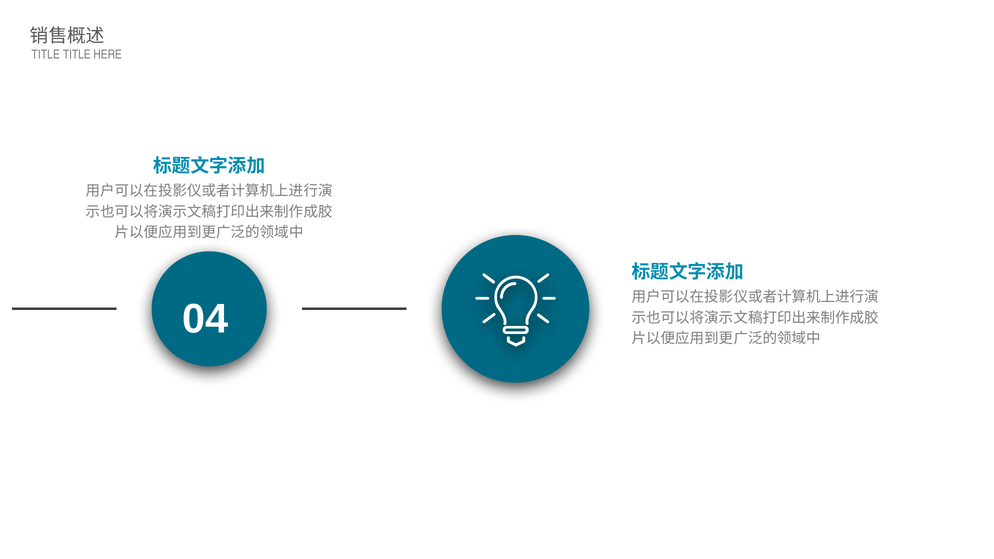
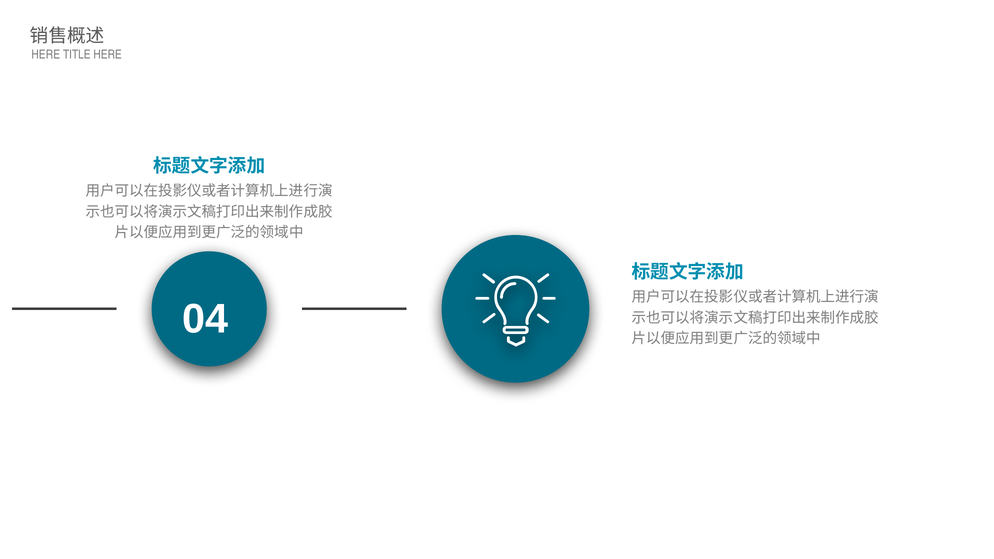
TITLE: TITLE -> HERE (46, 55)
